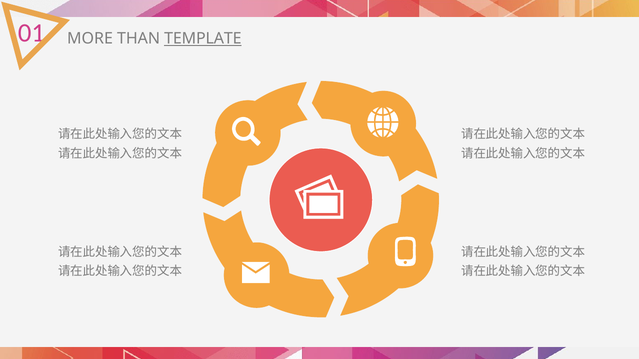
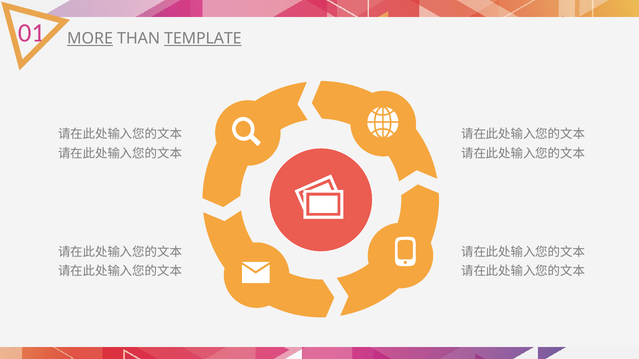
MORE underline: none -> present (90, 39)
